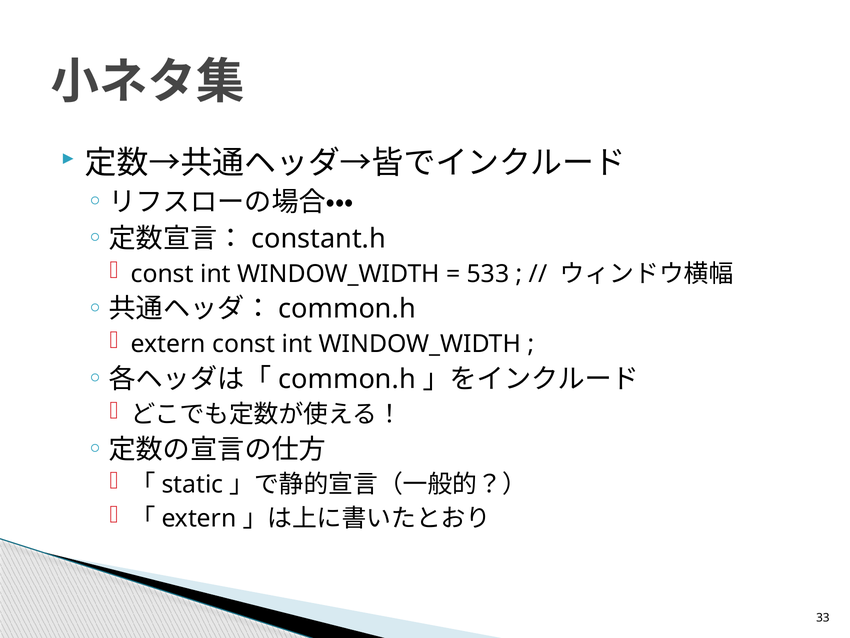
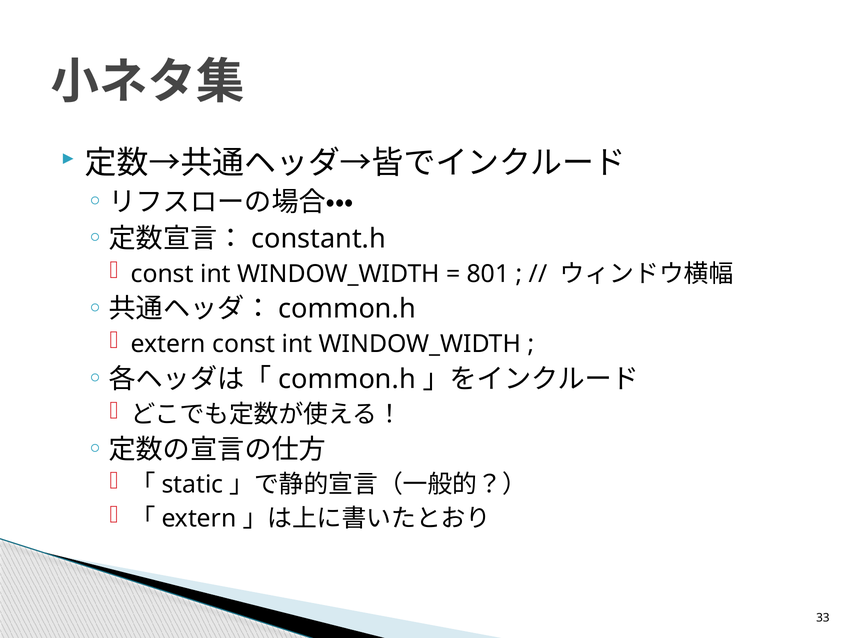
533: 533 -> 801 (488, 274)
